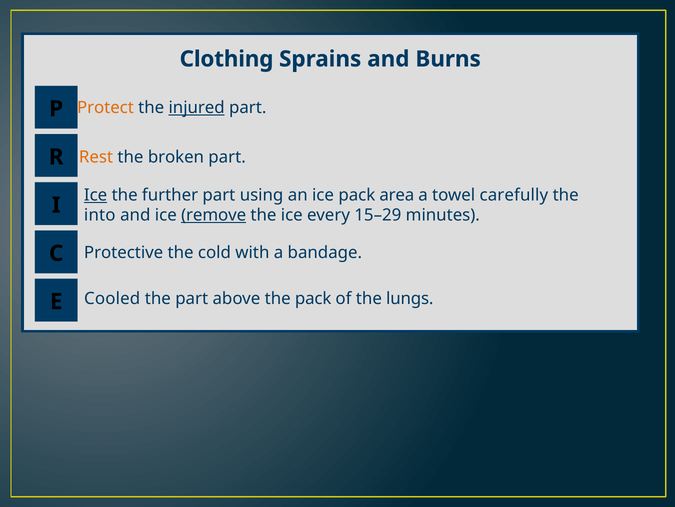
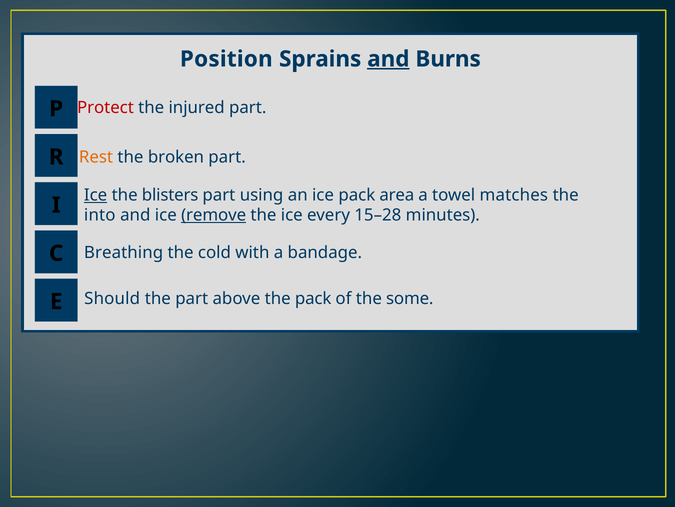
Clothing: Clothing -> Position (226, 59)
and underline: none -> present (388, 59)
Protect colour: orange -> red (105, 108)
injured underline: present -> none (197, 108)
further: further -> blisters (170, 195)
carefully: carefully -> matches (514, 195)
15–29: 15–29 -> 15–28 (378, 215)
Protective: Protective -> Breathing (124, 252)
Cooled: Cooled -> Should (112, 298)
lungs: lungs -> some (410, 298)
